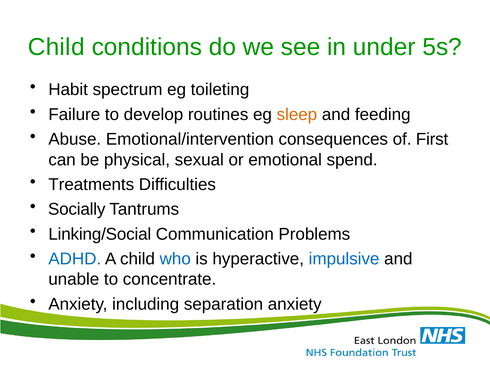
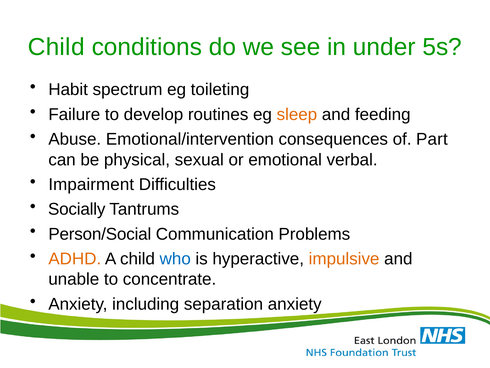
First: First -> Part (432, 139)
spend: spend -> verbal (352, 159)
Treatments: Treatments -> Impairment (91, 184)
Linking/Social: Linking/Social -> Person/Social (100, 234)
ADHD colour: blue -> orange (75, 259)
impulsive colour: blue -> orange (344, 259)
